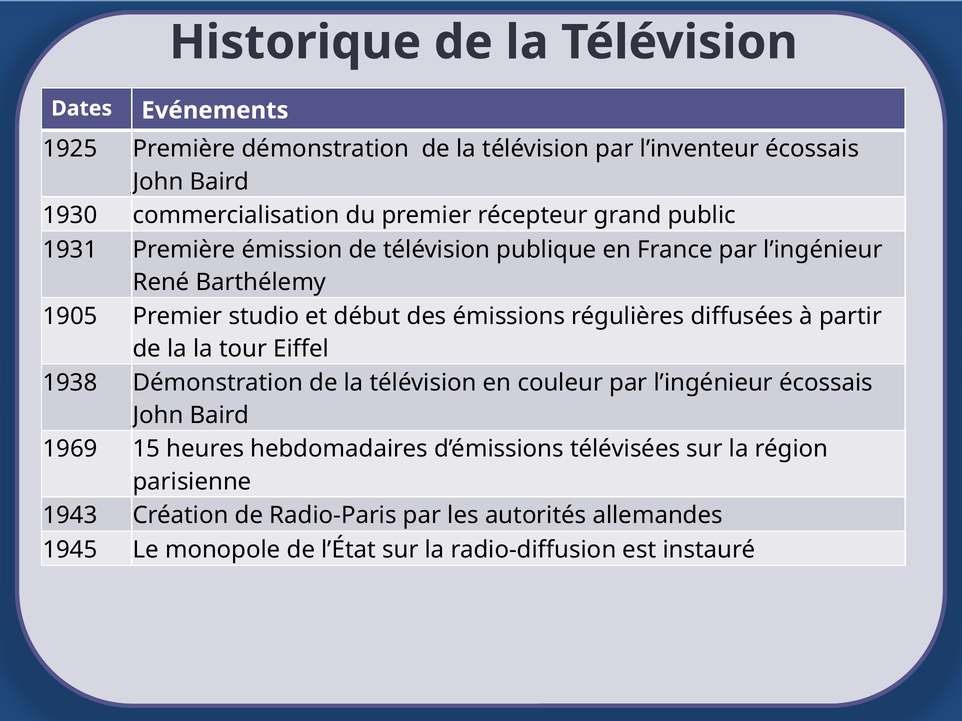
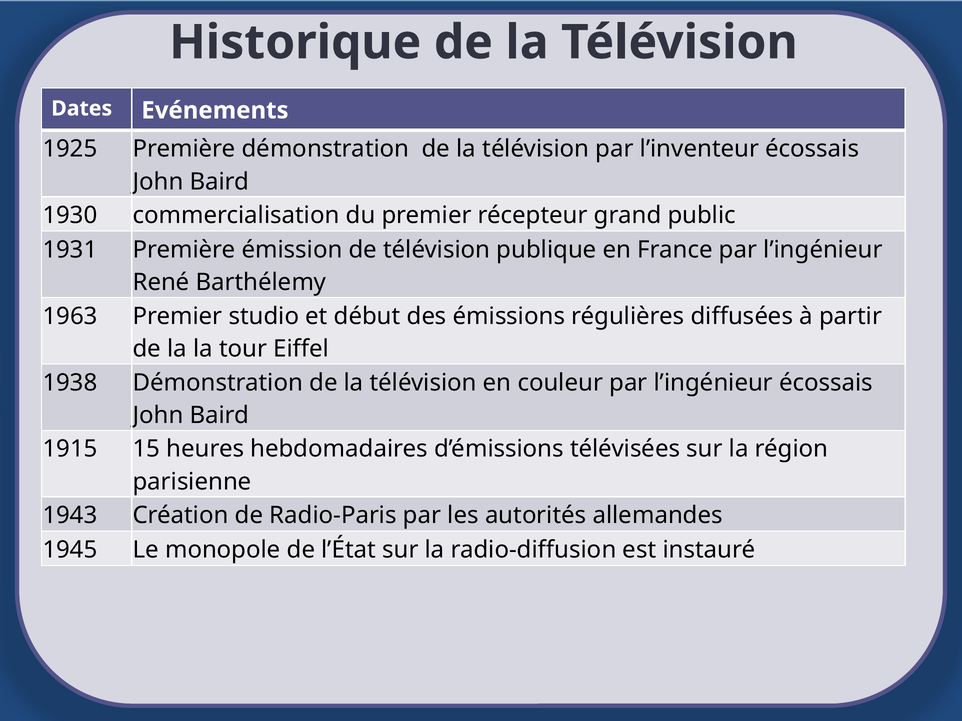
1905: 1905 -> 1963 (70, 316)
1969: 1969 -> 1915 (70, 449)
